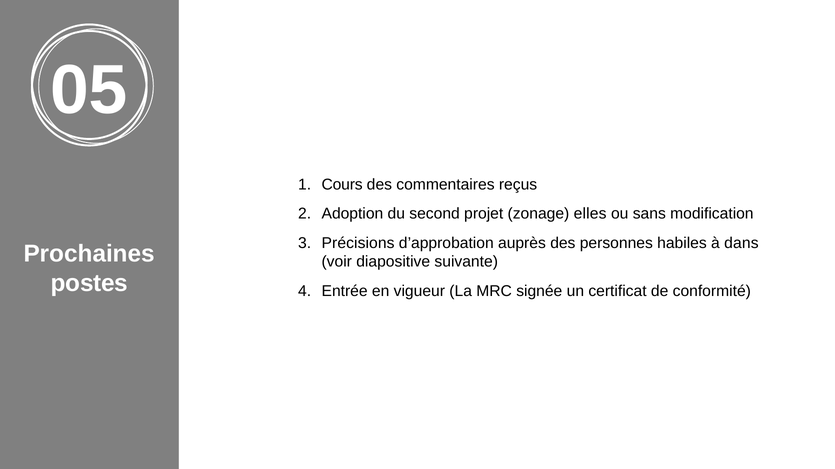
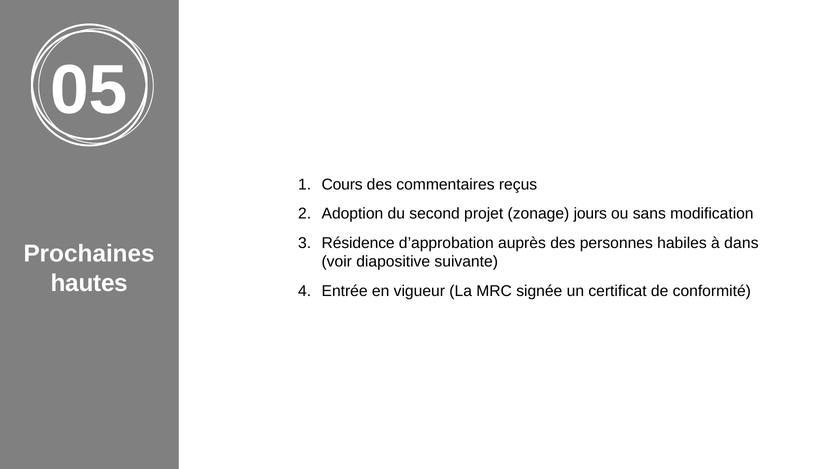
elles: elles -> jours (590, 214)
Précisions: Précisions -> Résidence (358, 243)
postes: postes -> hautes (89, 283)
